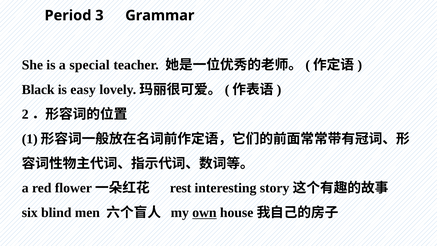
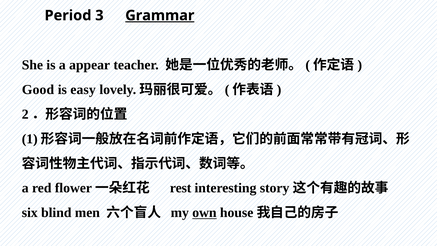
Grammar underline: none -> present (160, 15)
special: special -> appear (90, 65)
Black: Black -> Good (38, 90)
